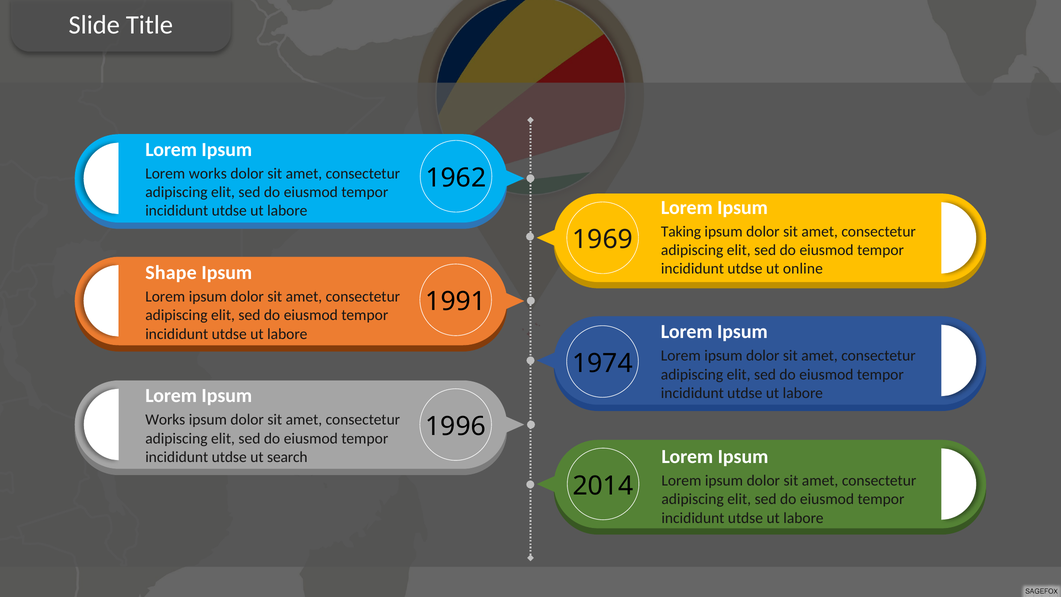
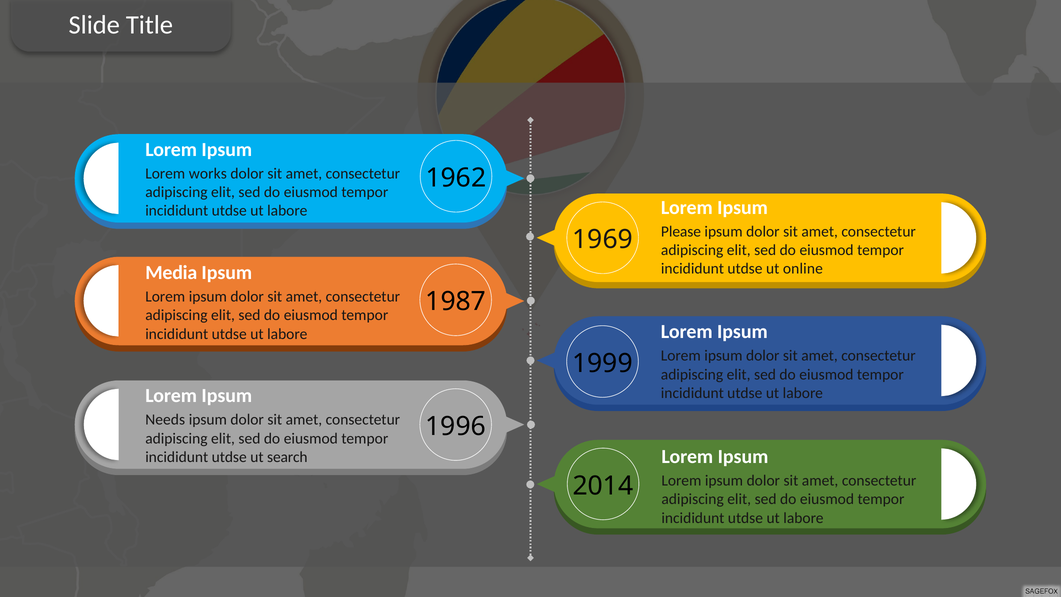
Taking: Taking -> Please (681, 232)
Shape: Shape -> Media (171, 273)
1991: 1991 -> 1987 (456, 302)
1974: 1974 -> 1999 (602, 363)
Works: Works -> Needs (165, 420)
